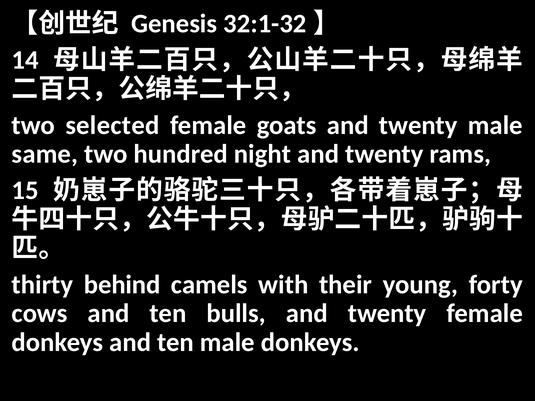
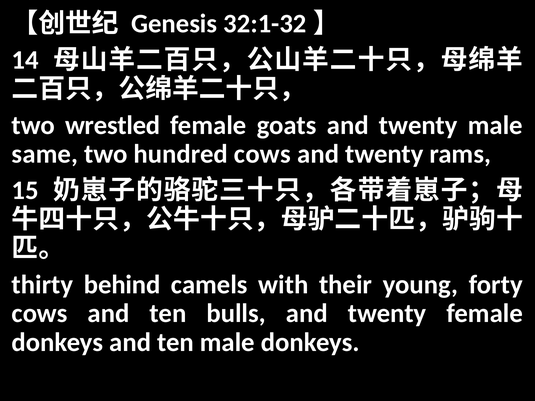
selected: selected -> wrestled (113, 125)
hundred night: night -> cows (262, 154)
